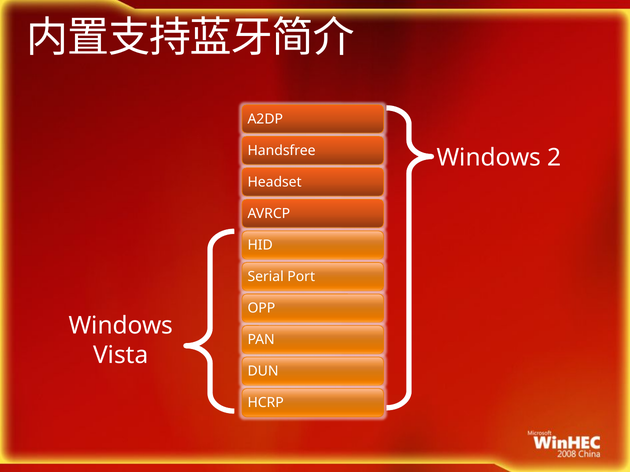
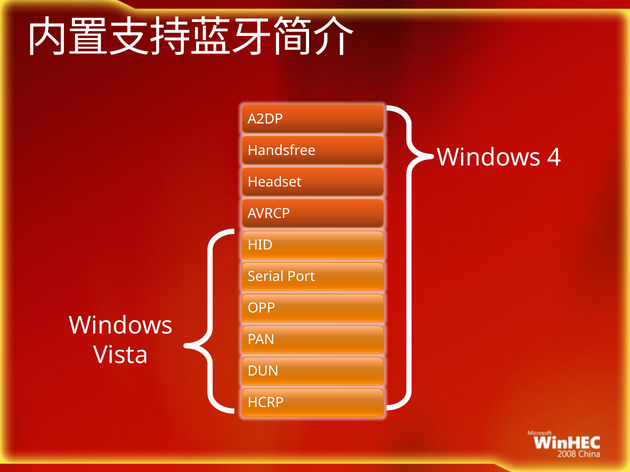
2: 2 -> 4 (554, 158)
